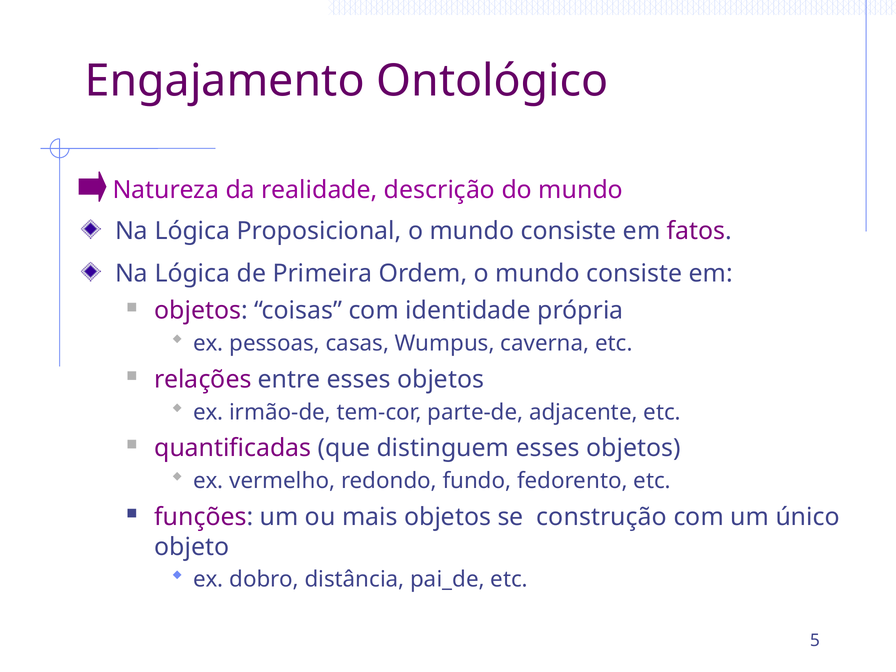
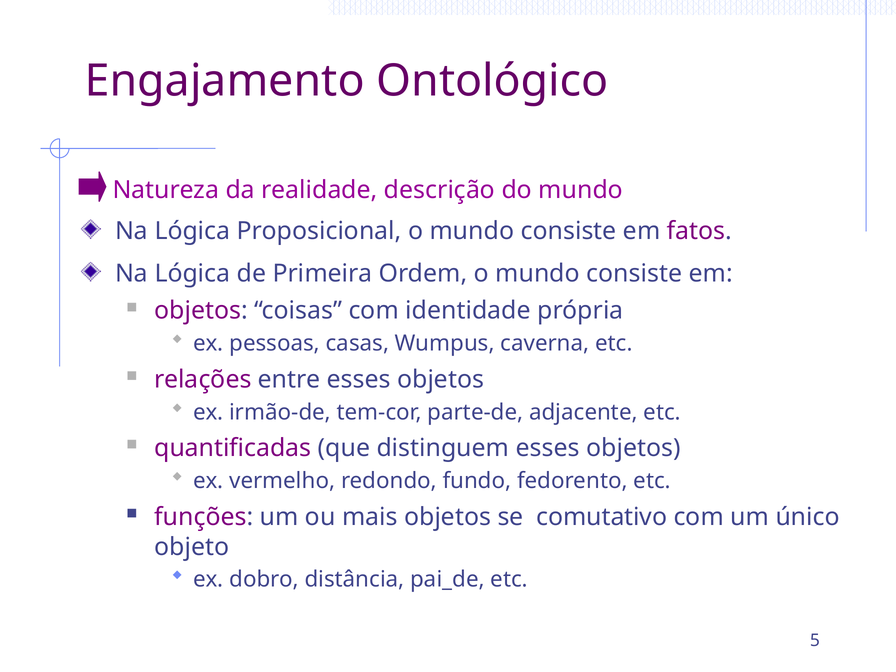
construção: construção -> comutativo (602, 517)
